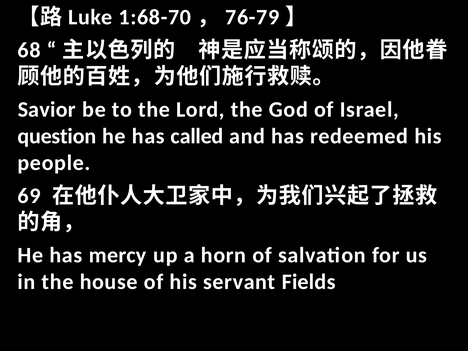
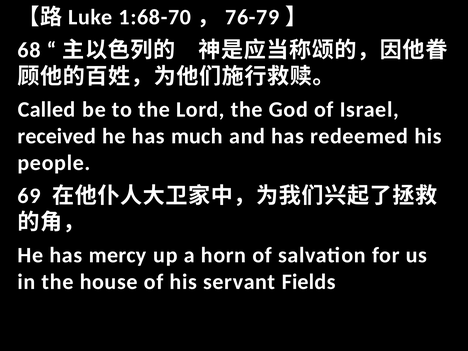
Savior: Savior -> Called (47, 110)
question: question -> received (57, 136)
called: called -> much (197, 136)
